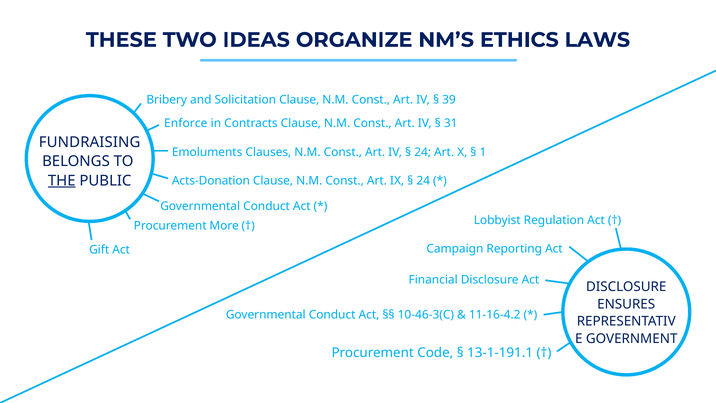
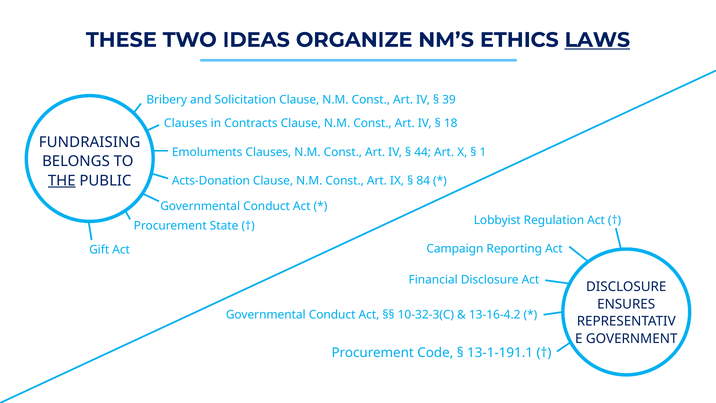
LAWS underline: none -> present (597, 40)
Enforce: Enforce -> Clauses (186, 123)
31: 31 -> 18 (451, 123)
24: 24 -> 44 (423, 152)
24: 24 -> 84 (423, 181)
More: More -> State (224, 226)
10-46-3(C: 10-46-3(C -> 10-32-3(C (426, 315)
11-16-4.2: 11-16-4.2 -> 13-16-4.2 (495, 315)
